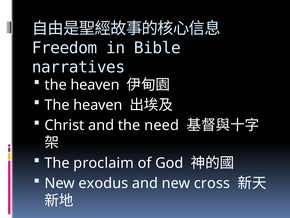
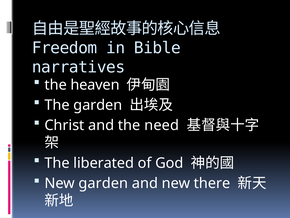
heaven: heaven -> garden (98, 105)
proclaim: proclaim -> liberated (104, 163)
New exodus: exodus -> garden (103, 183)
cross: cross -> there (212, 183)
